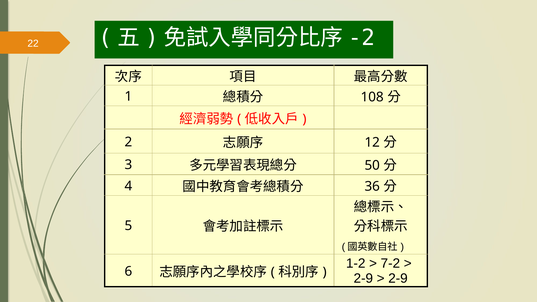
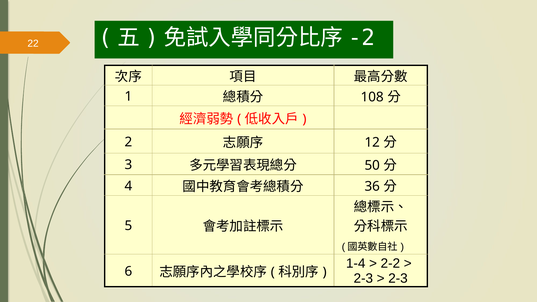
1-2: 1-2 -> 1-4 (356, 263)
7-2: 7-2 -> 2-2 (390, 263)
2-9: 2-9 -> 2-3 (363, 278)
2-9: 2-9 -> 2-3 (398, 278)
